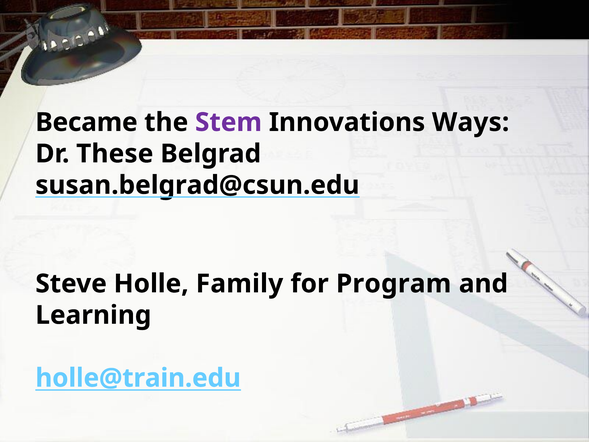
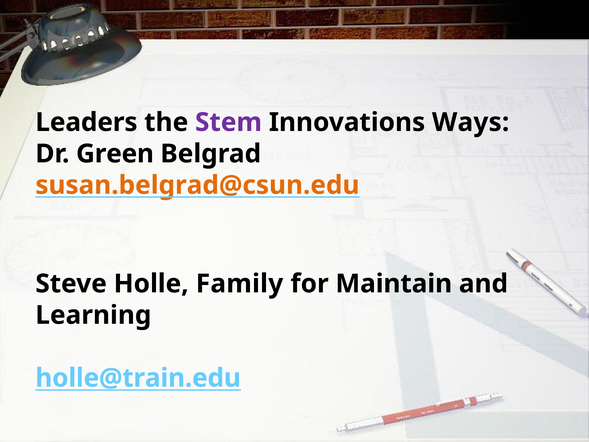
Became: Became -> Leaders (86, 122)
These: These -> Green (115, 154)
susan.belgrad@csun.edu colour: black -> orange (197, 185)
Program: Program -> Maintain (394, 284)
